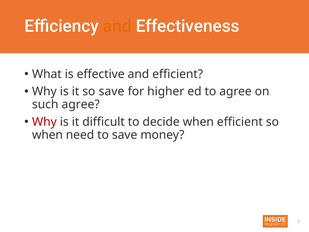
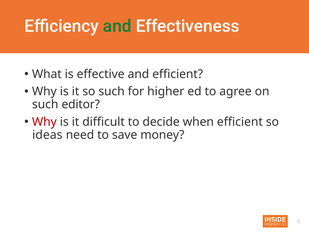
and colour: orange -> green (117, 26)
so save: save -> such (112, 91)
such agree: agree -> editor (81, 104)
when: when -> ideas (47, 135)
